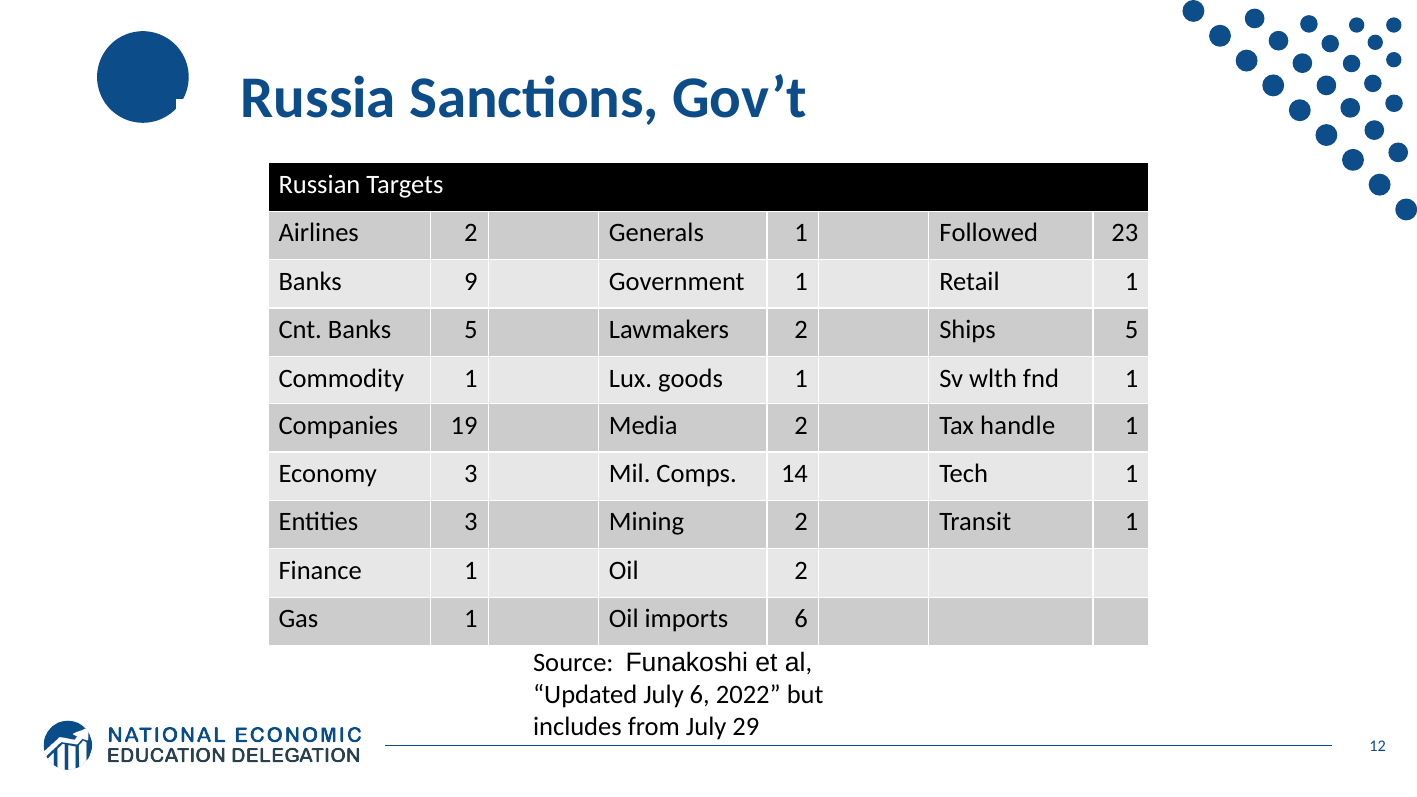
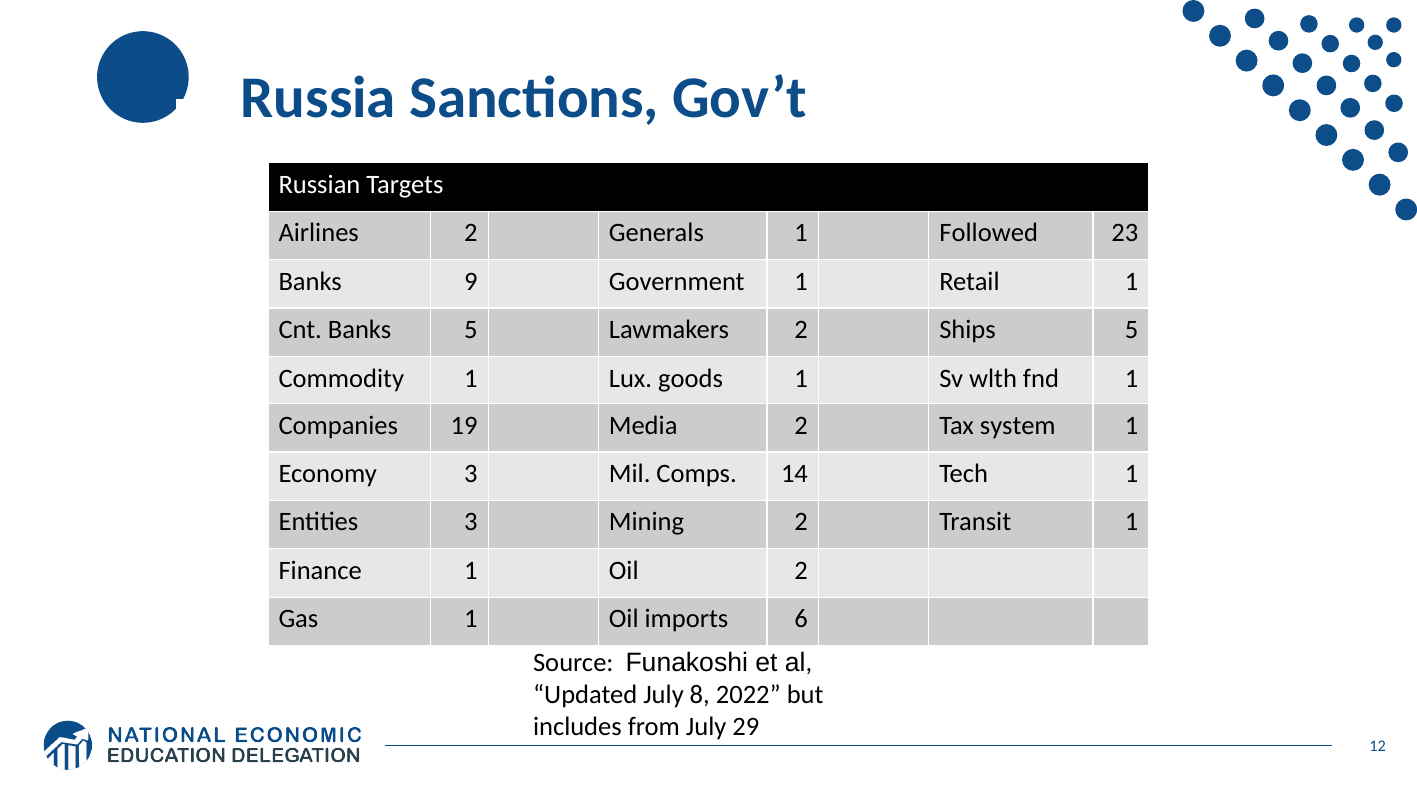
handle: handle -> system (1018, 425)
July 6: 6 -> 8 (700, 695)
